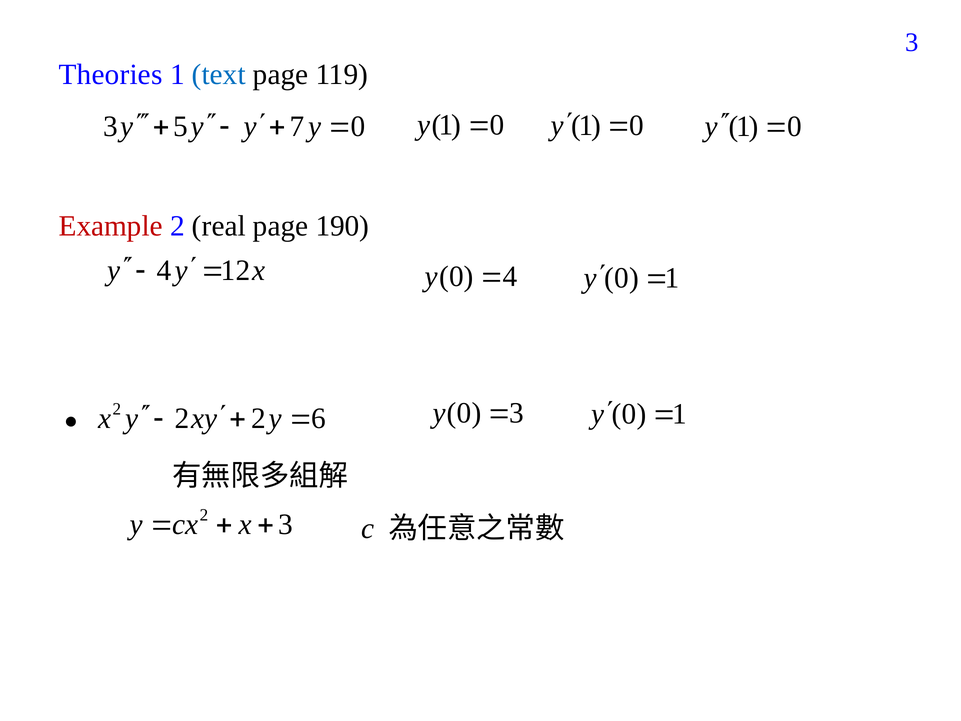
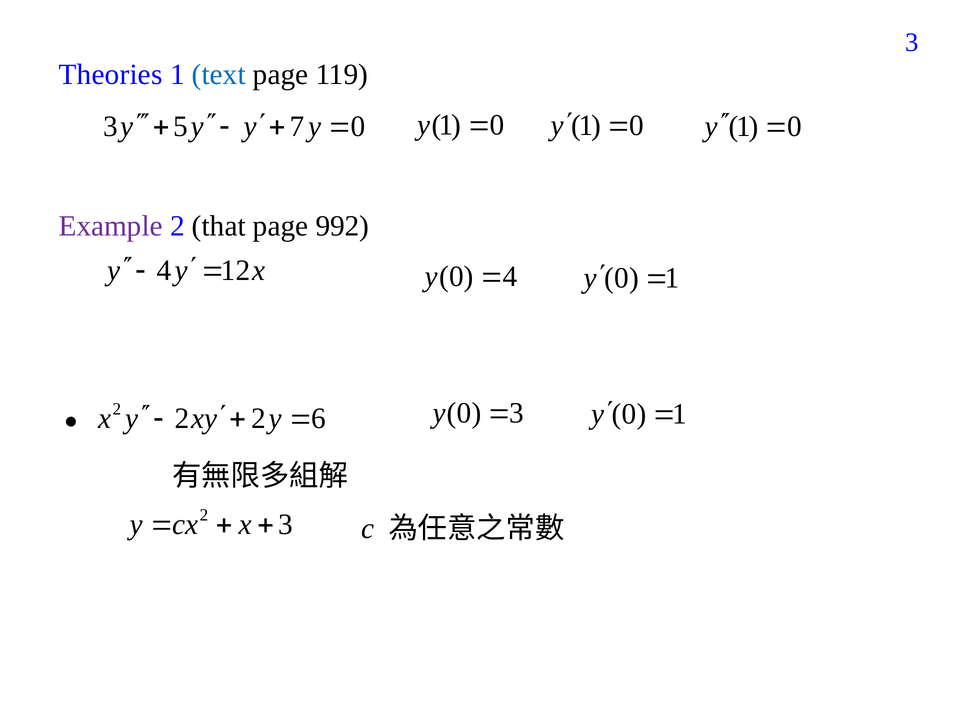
Example colour: red -> purple (111, 226)
real: real -> that (219, 226)
190: 190 -> 992 (342, 226)
